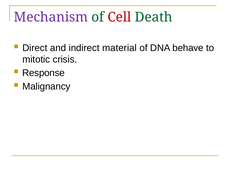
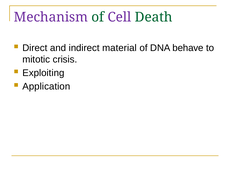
Cell colour: red -> purple (119, 17)
Response: Response -> Exploiting (43, 73)
Malignancy: Malignancy -> Application (46, 86)
